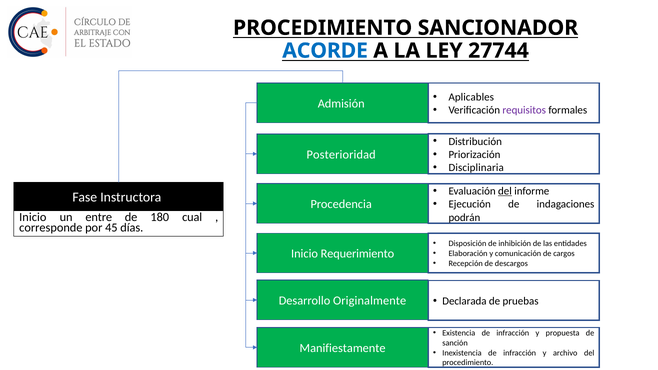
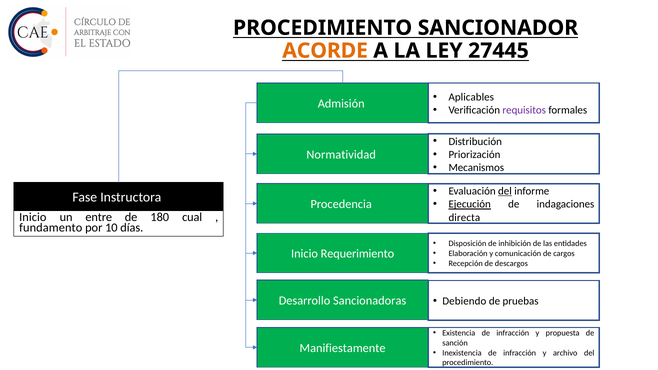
ACORDE colour: blue -> orange (325, 51)
27744: 27744 -> 27445 (498, 51)
Posterioridad: Posterioridad -> Normatividad (341, 155)
Disciplinaria: Disciplinaria -> Mecanismos (476, 168)
Ejecución underline: none -> present (470, 204)
podrán: podrán -> directa (464, 217)
corresponde: corresponde -> fundamento (51, 228)
45: 45 -> 10 (111, 228)
Originalmente: Originalmente -> Sancionadoras (370, 301)
Declarada: Declarada -> Debiendo (464, 301)
